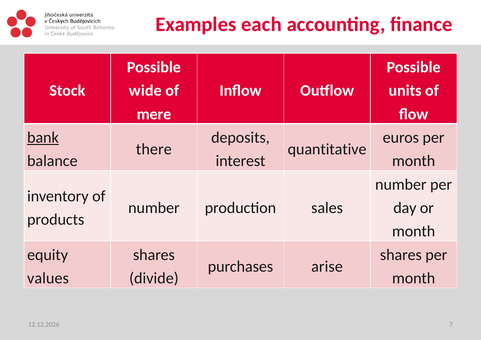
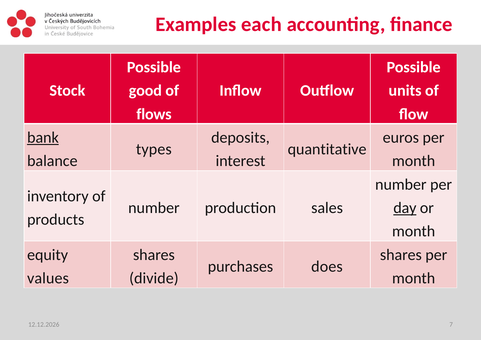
wide: wide -> good (145, 91)
mere: mere -> flows (154, 114)
there: there -> types (154, 149)
day underline: none -> present (405, 208)
arise: arise -> does (327, 267)
